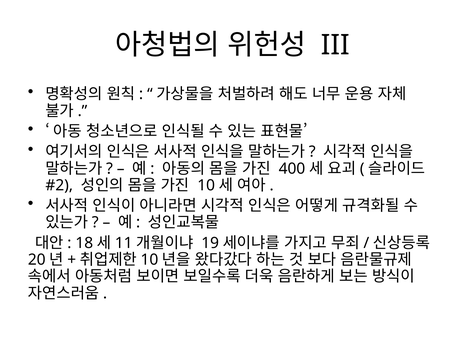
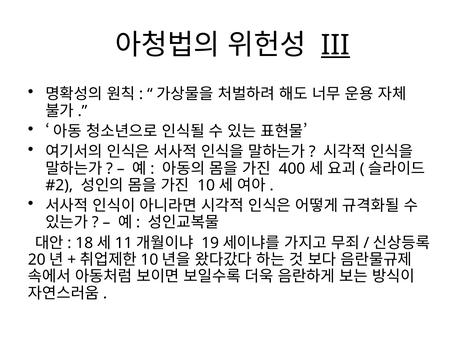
III underline: none -> present (335, 45)
